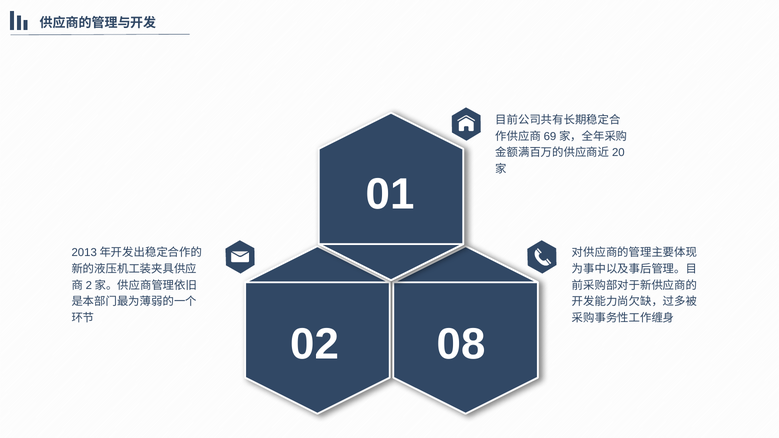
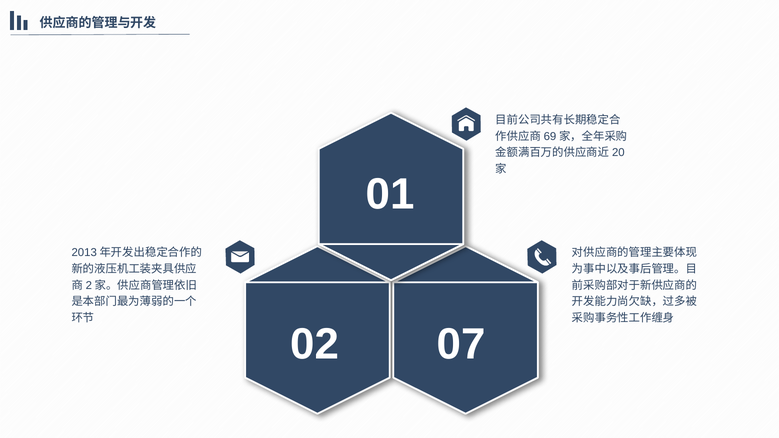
08: 08 -> 07 (461, 345)
